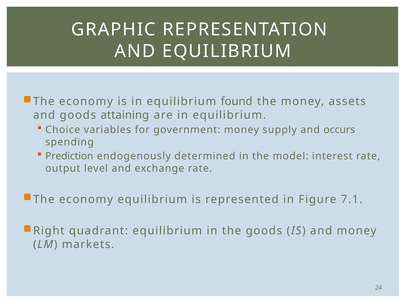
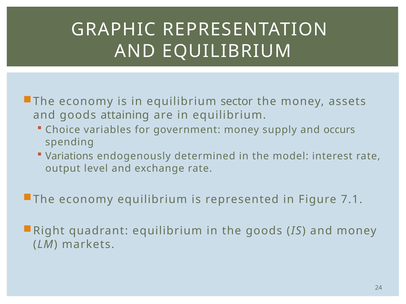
found: found -> sector (237, 102)
Prediction: Prediction -> Variations (69, 156)
